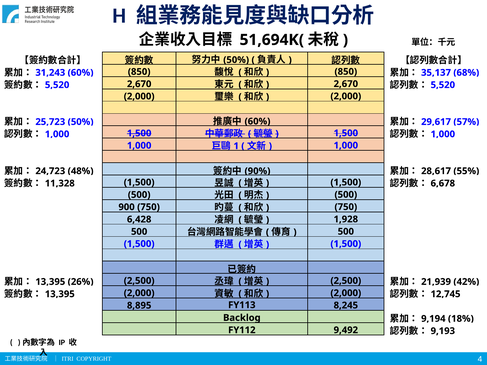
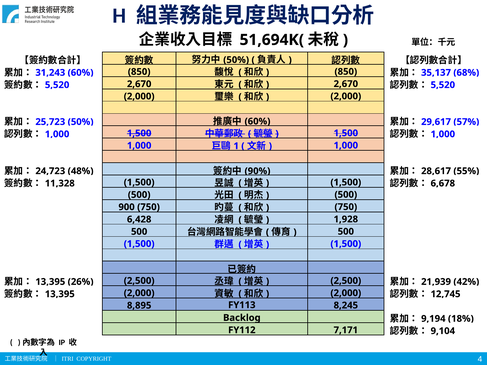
9,492: 9,492 -> 7,171 (346, 330)
9,193: 9,193 -> 9,104 (443, 331)
